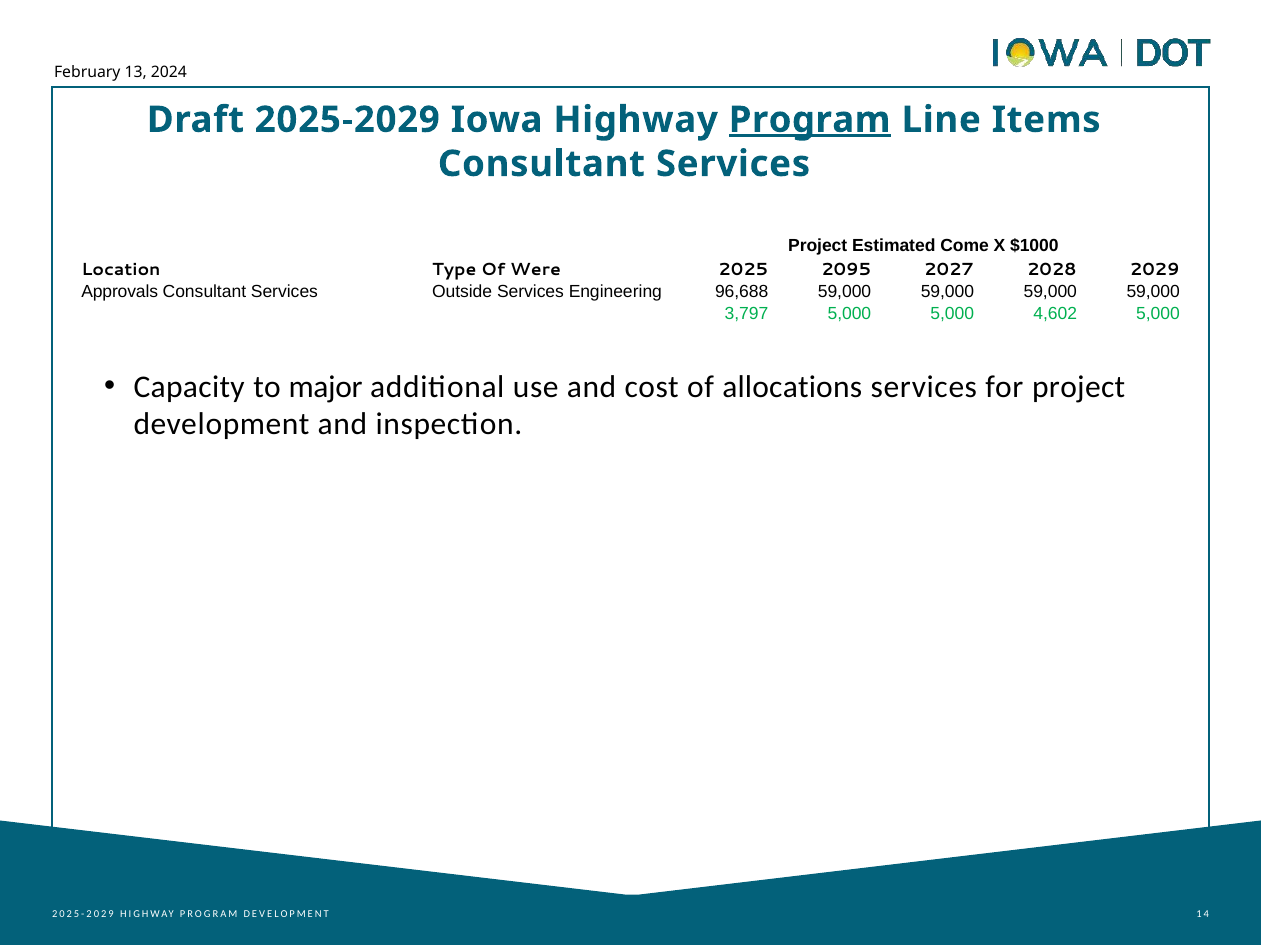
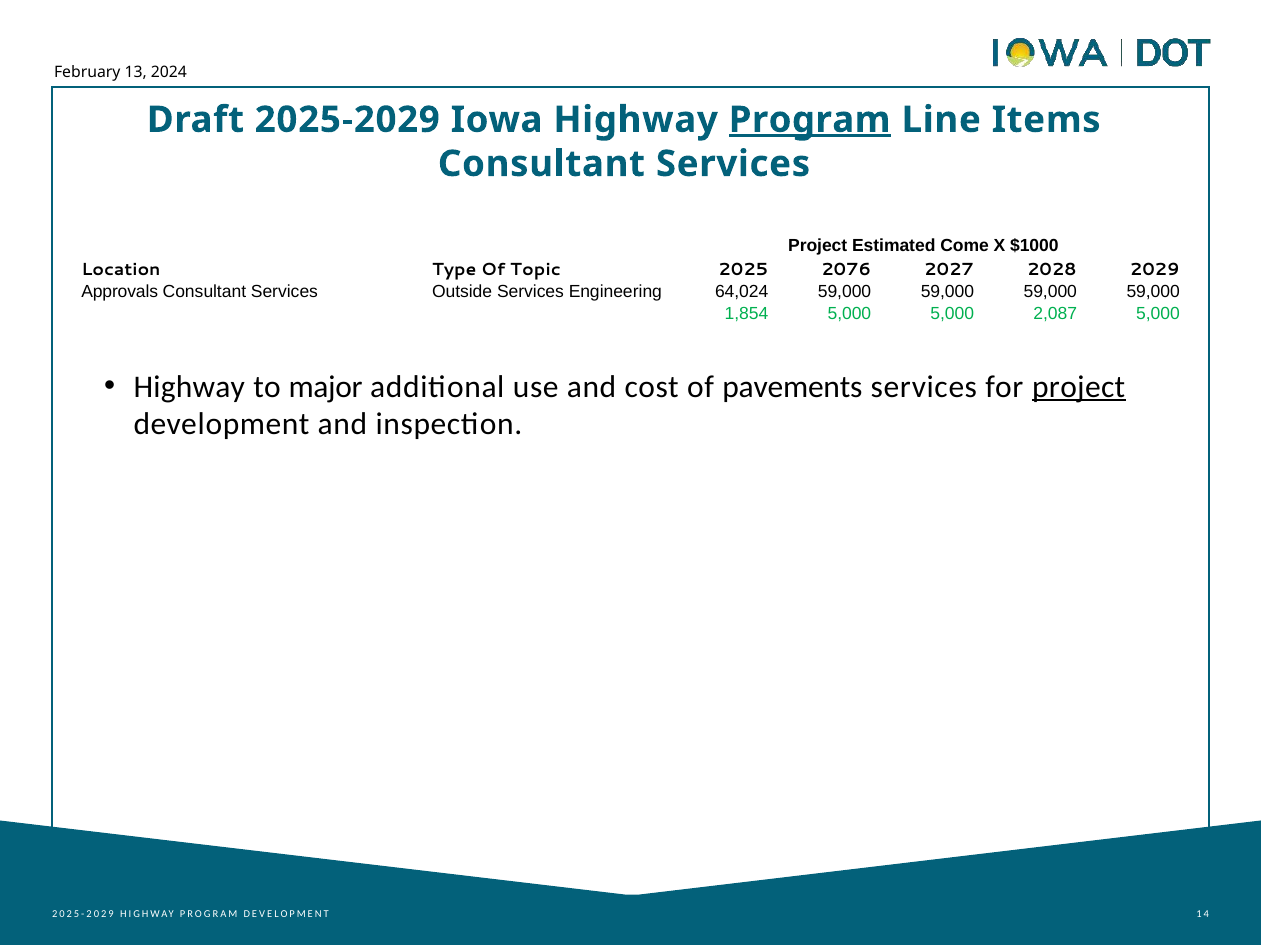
Were: Were -> Topic (535, 270)
2095: 2095 -> 2076 (846, 270)
96,688: 96,688 -> 64,024 (742, 292)
3,797: 3,797 -> 1,854 (747, 314)
4,602: 4,602 -> 2,087 (1055, 314)
Capacity: Capacity -> Highway (189, 387)
allocations: allocations -> pavements (792, 387)
project underline: none -> present (1079, 387)
